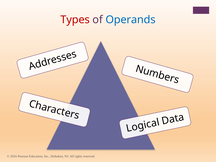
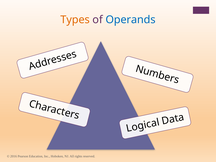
Types colour: red -> orange (75, 20)
